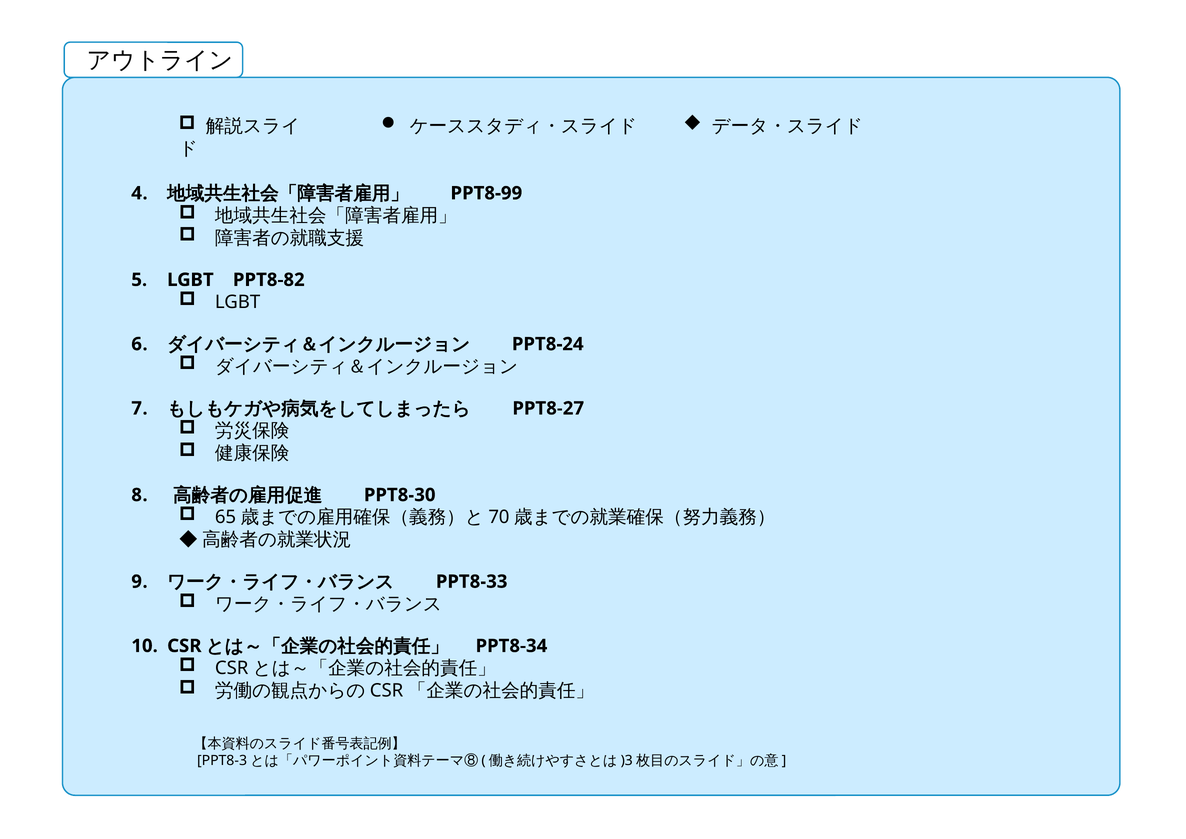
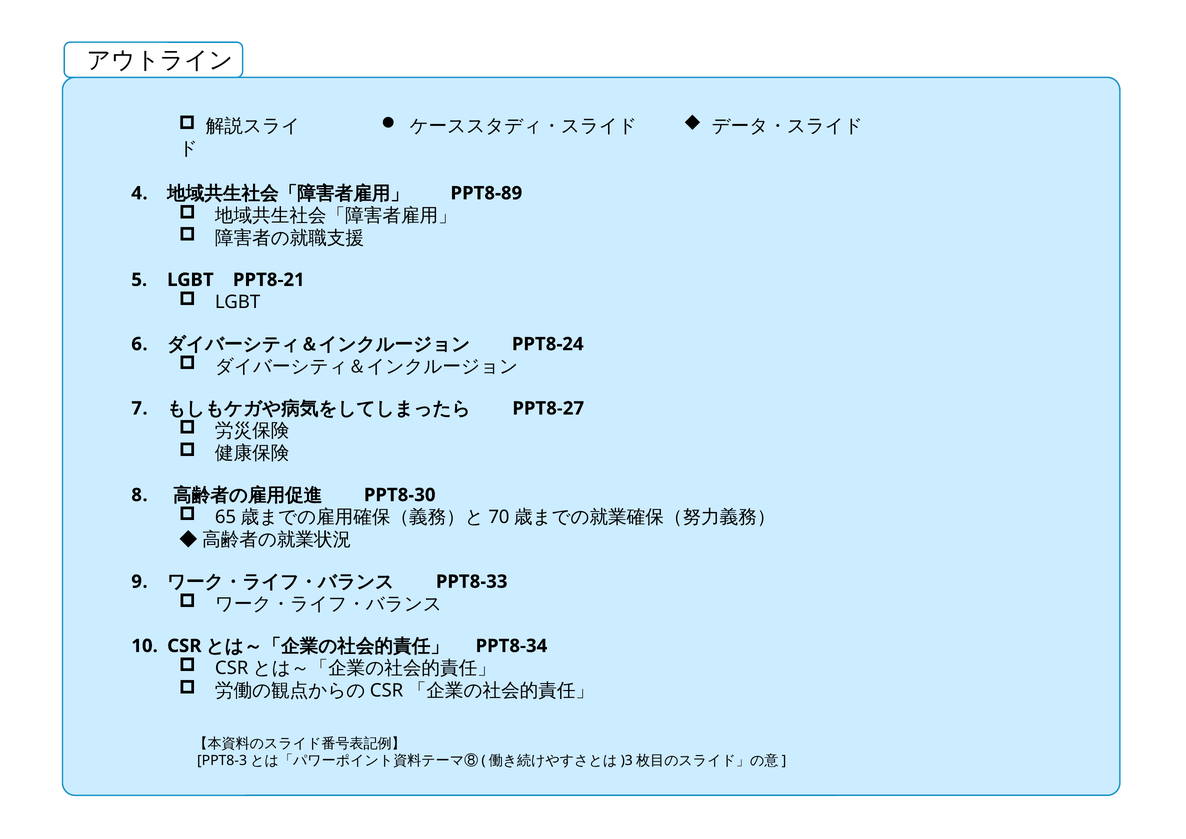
PPT8-99: PPT8-99 -> PPT8-89 (486, 193)
PPT8-82: PPT8-82 -> PPT8-21 (269, 280)
